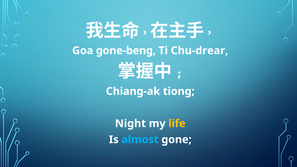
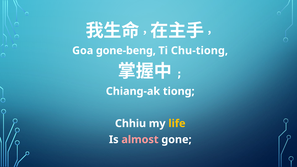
Chu-drear: Chu-drear -> Chu-tiong (199, 51)
Night: Night -> Chhiu (131, 124)
almost colour: light blue -> pink (140, 140)
